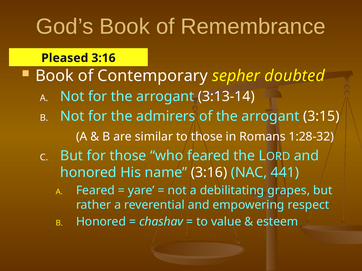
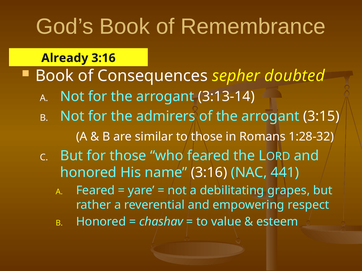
Pleased: Pleased -> Already (65, 58)
Contemporary: Contemporary -> Consequences (153, 76)
